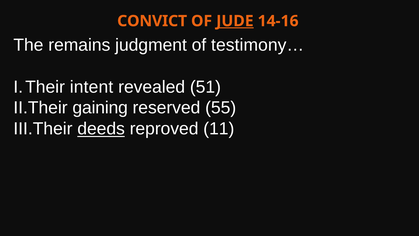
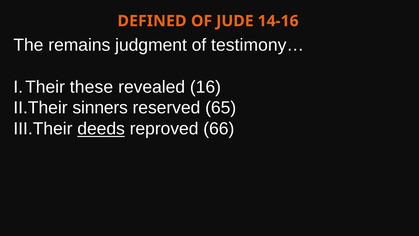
CONVICT: CONVICT -> DEFINED (152, 21)
JUDE underline: present -> none (235, 21)
intent: intent -> these (91, 87)
51: 51 -> 16 (205, 87)
gaining: gaining -> sinners (100, 108)
55: 55 -> 65 (221, 108)
11: 11 -> 66 (219, 129)
